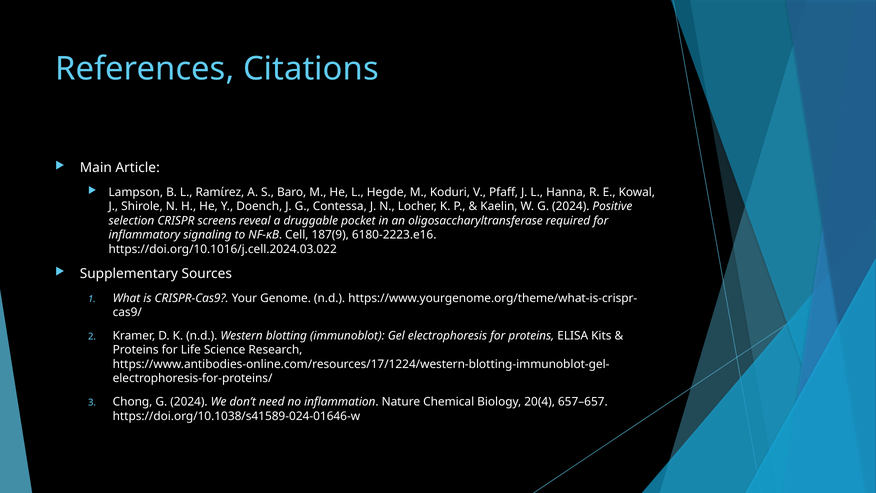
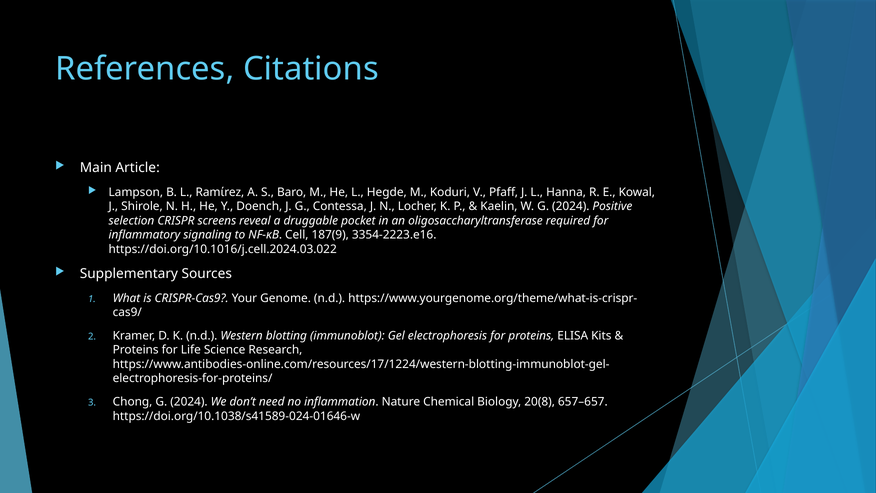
6180-2223.e16: 6180-2223.e16 -> 3354-2223.e16 (394, 235)
20(4: 20(4 -> 20(8 (540, 402)
